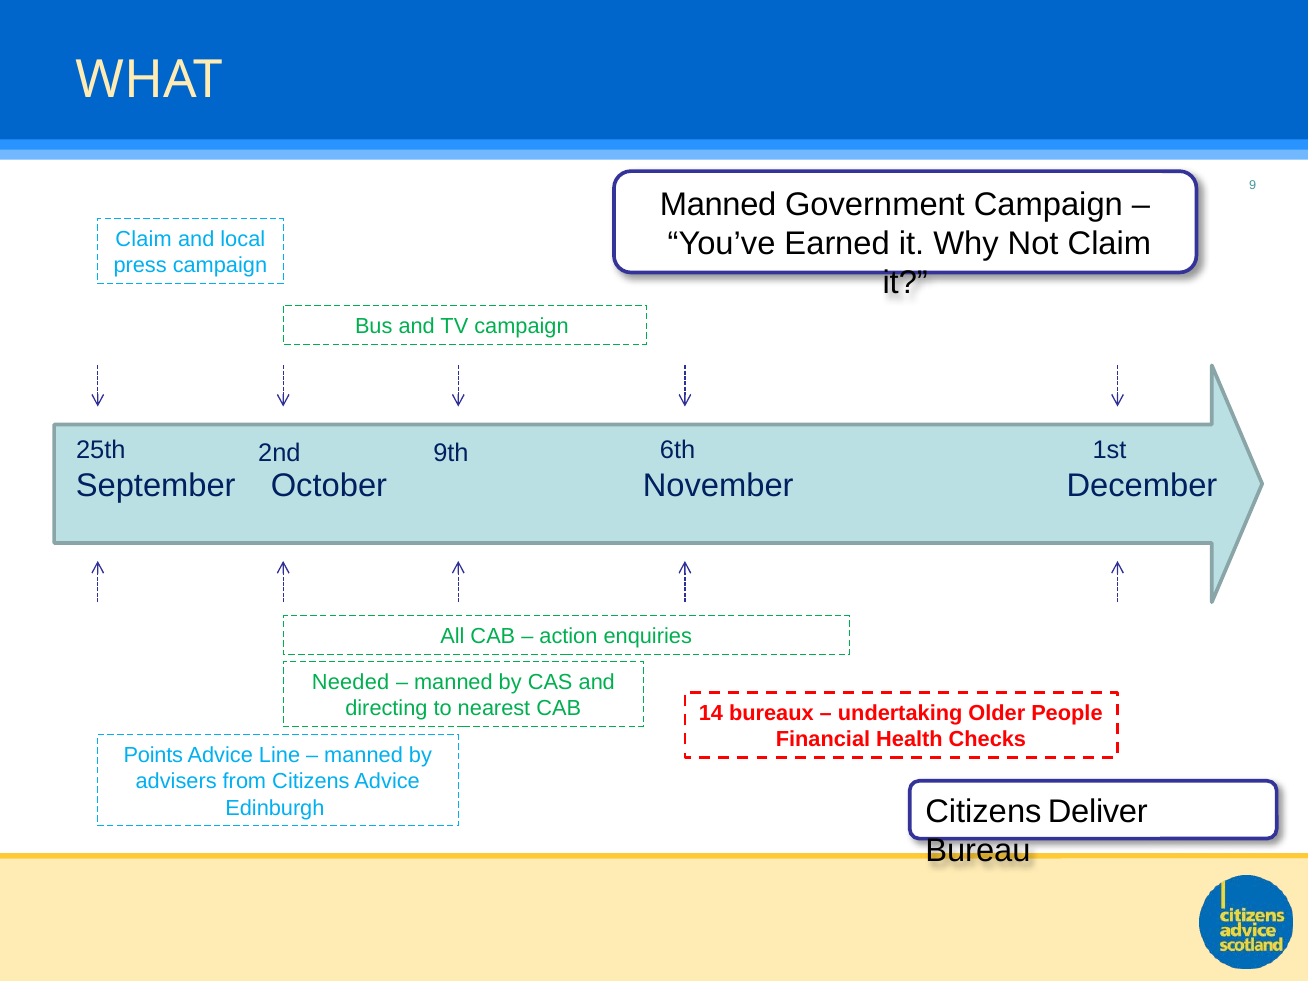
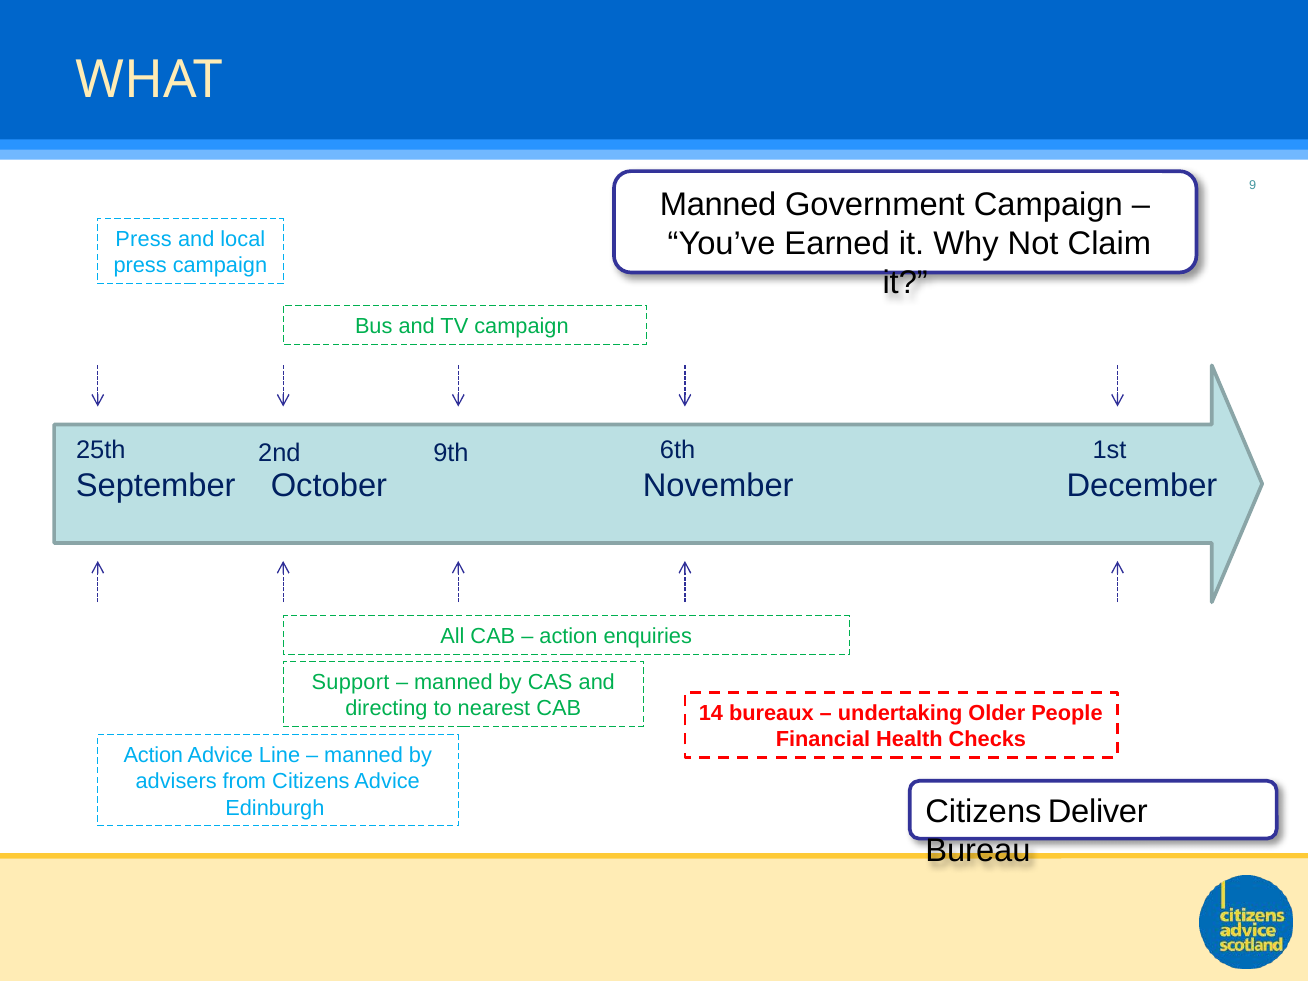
Claim: Claim -> Press (144, 239)
Needed: Needed -> Support (351, 682)
Points: Points -> Action (153, 756)
